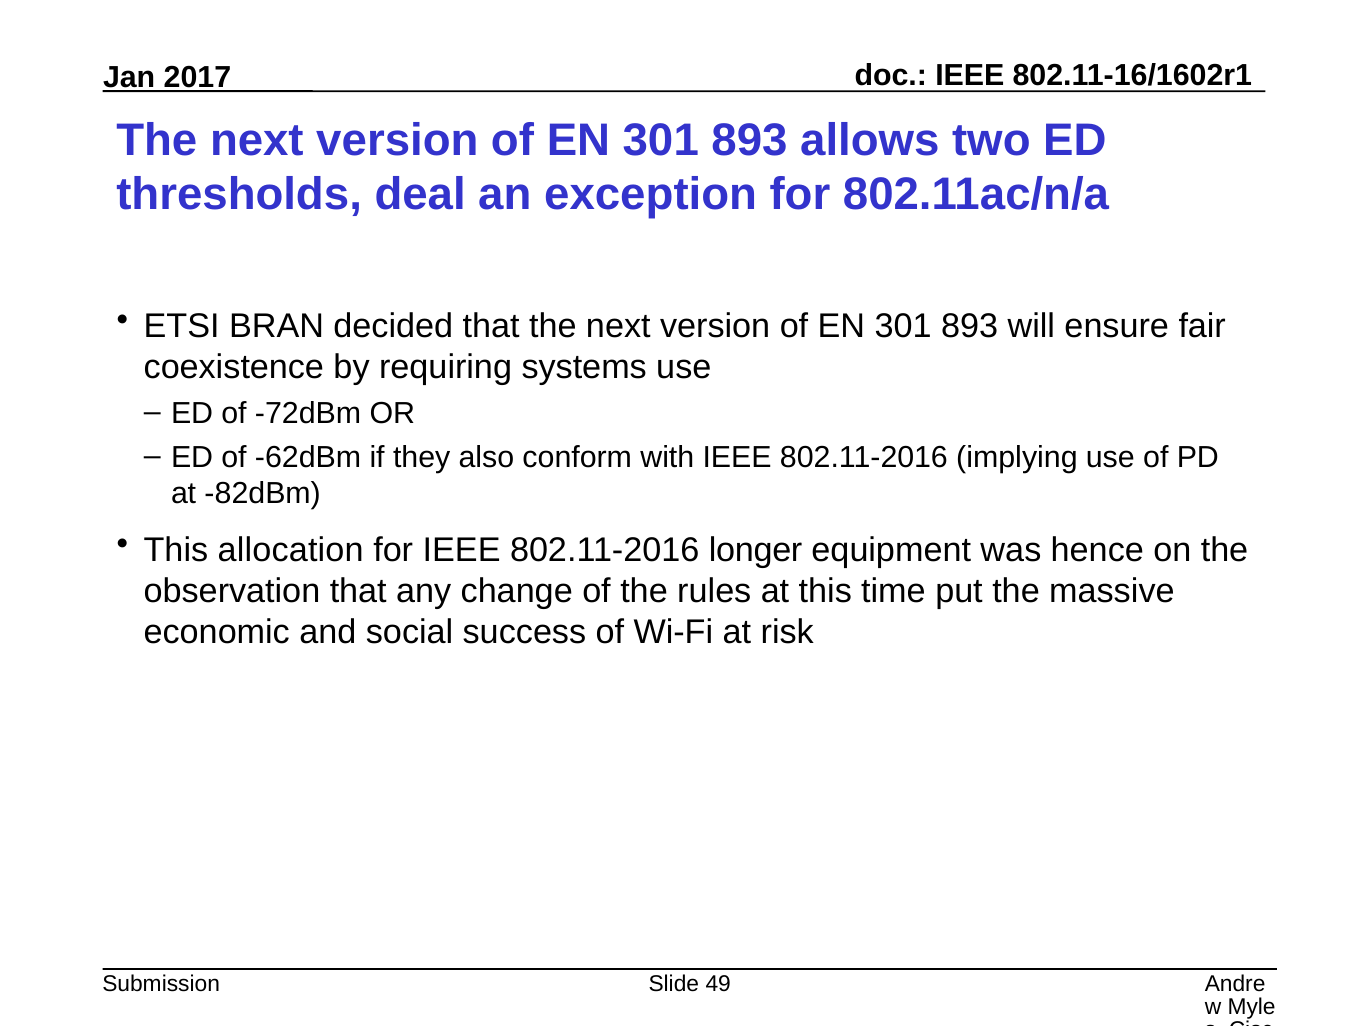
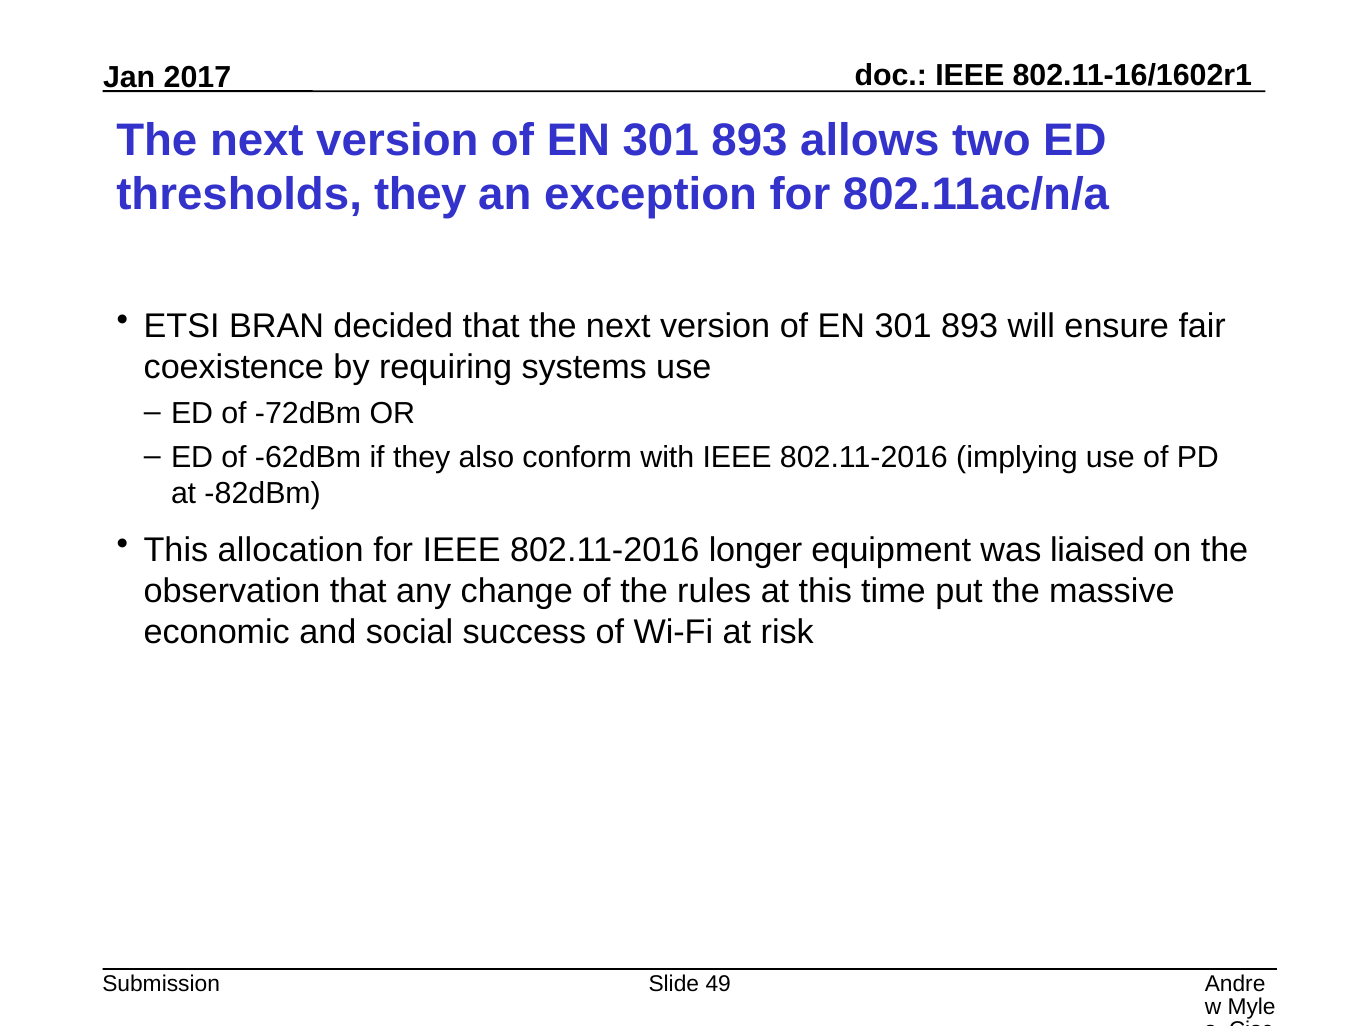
thresholds deal: deal -> they (420, 195)
hence: hence -> liaised (1097, 550)
